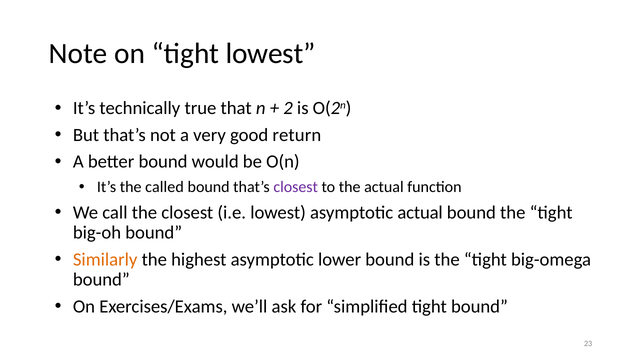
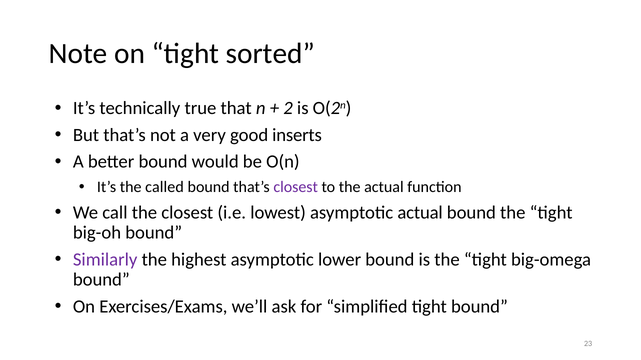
tight lowest: lowest -> sorted (270, 54)
return: return -> inserts (297, 135)
Similarly colour: orange -> purple (105, 260)
